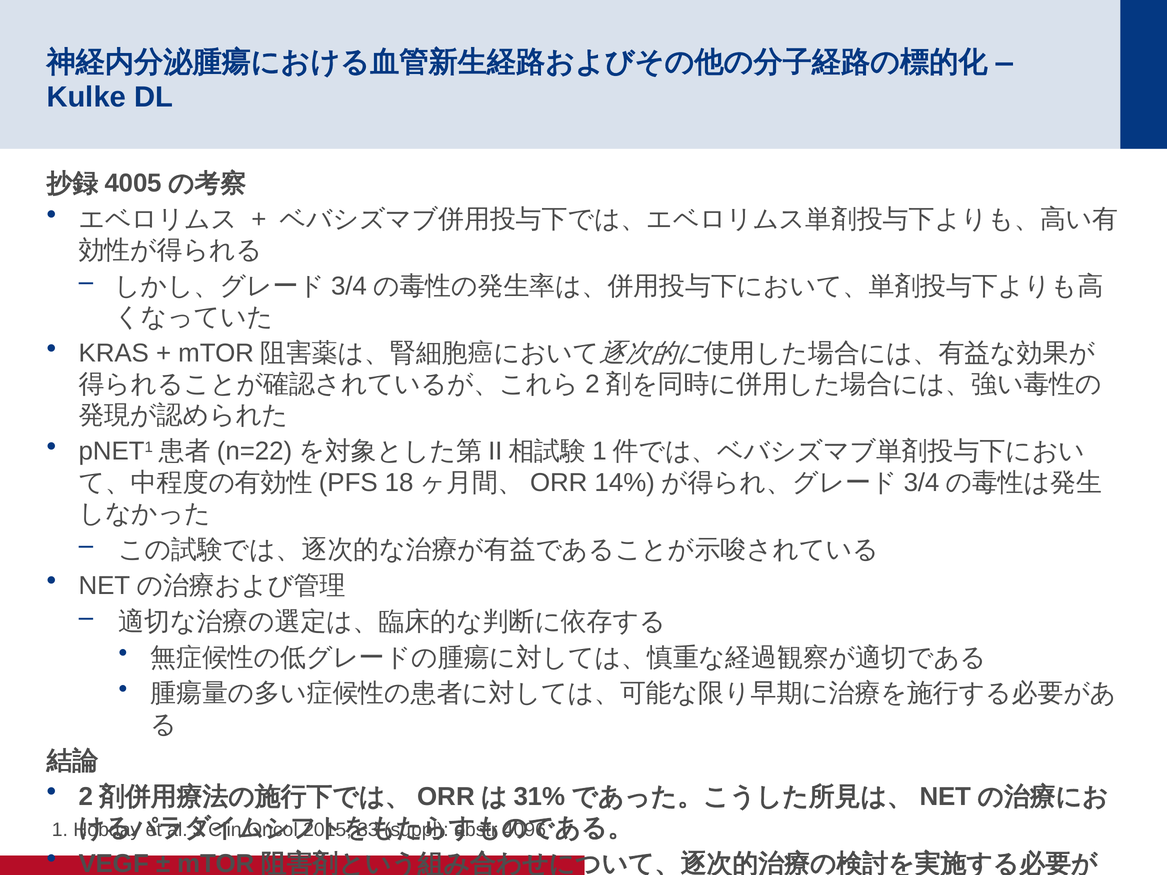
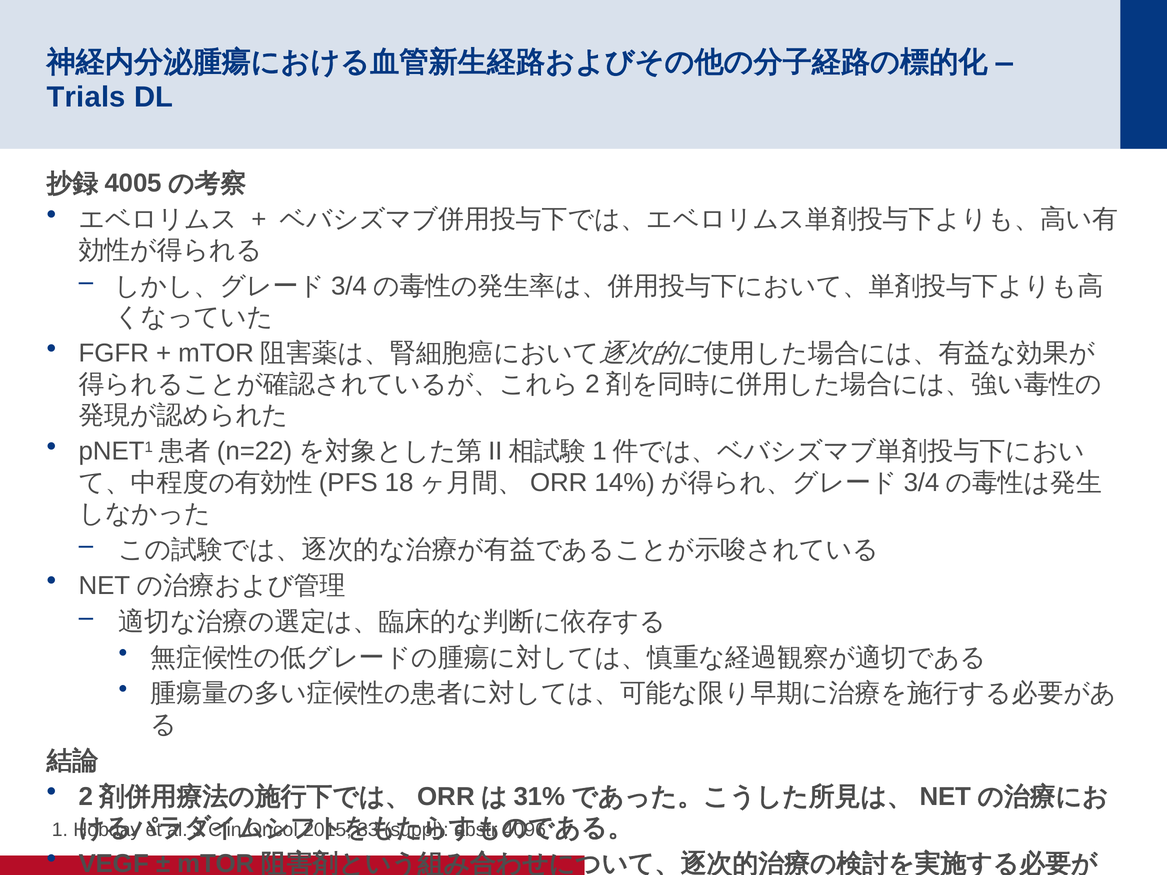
Kulke: Kulke -> Trials (86, 97)
KRAS: KRAS -> FGFR (114, 353)
